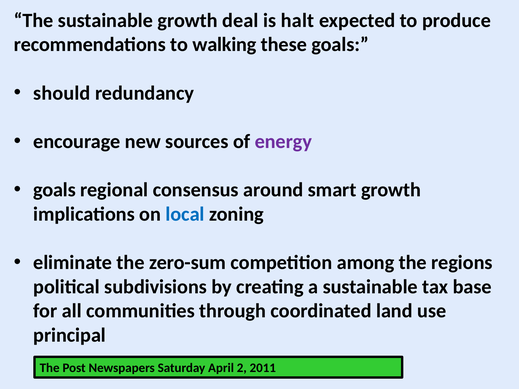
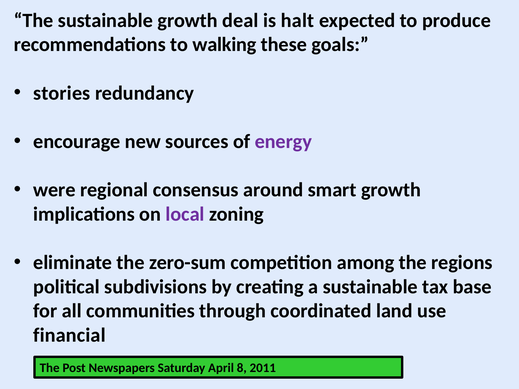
should: should -> stories (62, 93)
goals: goals -> were (54, 190)
local colour: blue -> purple (185, 214)
principal: principal -> financial (69, 335)
2: 2 -> 8 (242, 368)
